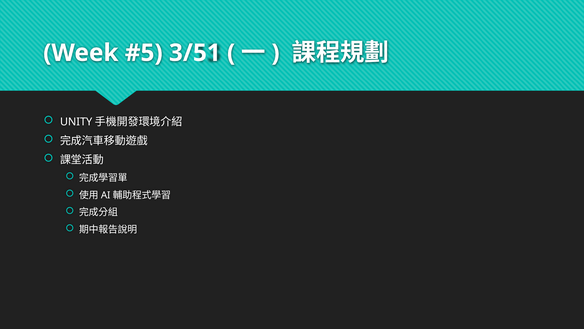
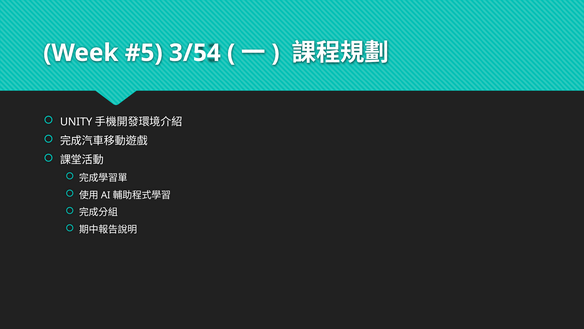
3/51: 3/51 -> 3/54 (195, 53)
